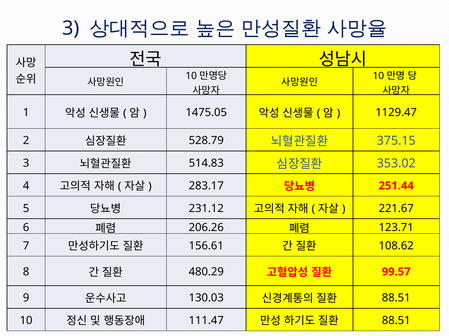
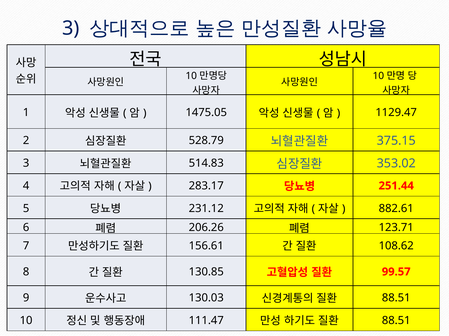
221.67: 221.67 -> 882.61 (396, 209)
480.29: 480.29 -> 130.85 (206, 272)
